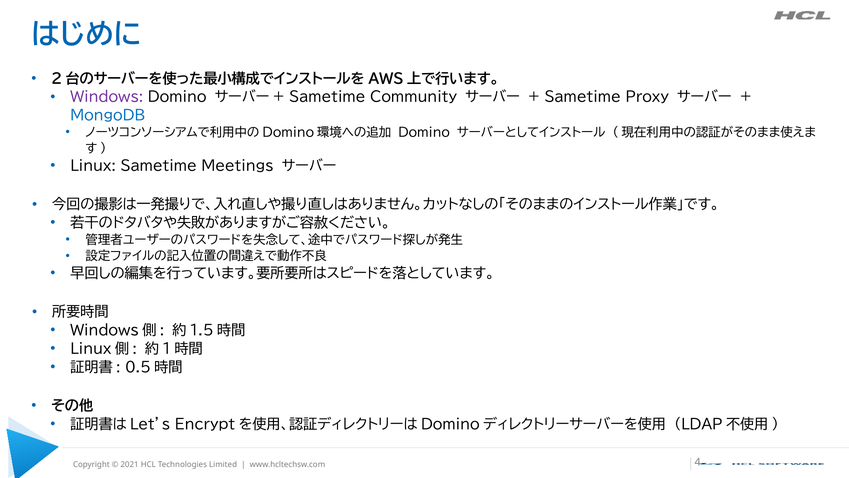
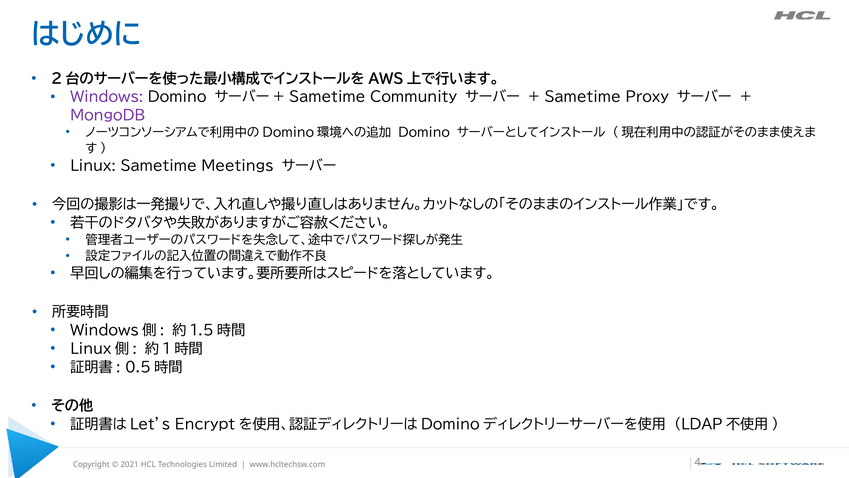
MongoDB colour: blue -> purple (108, 116)
